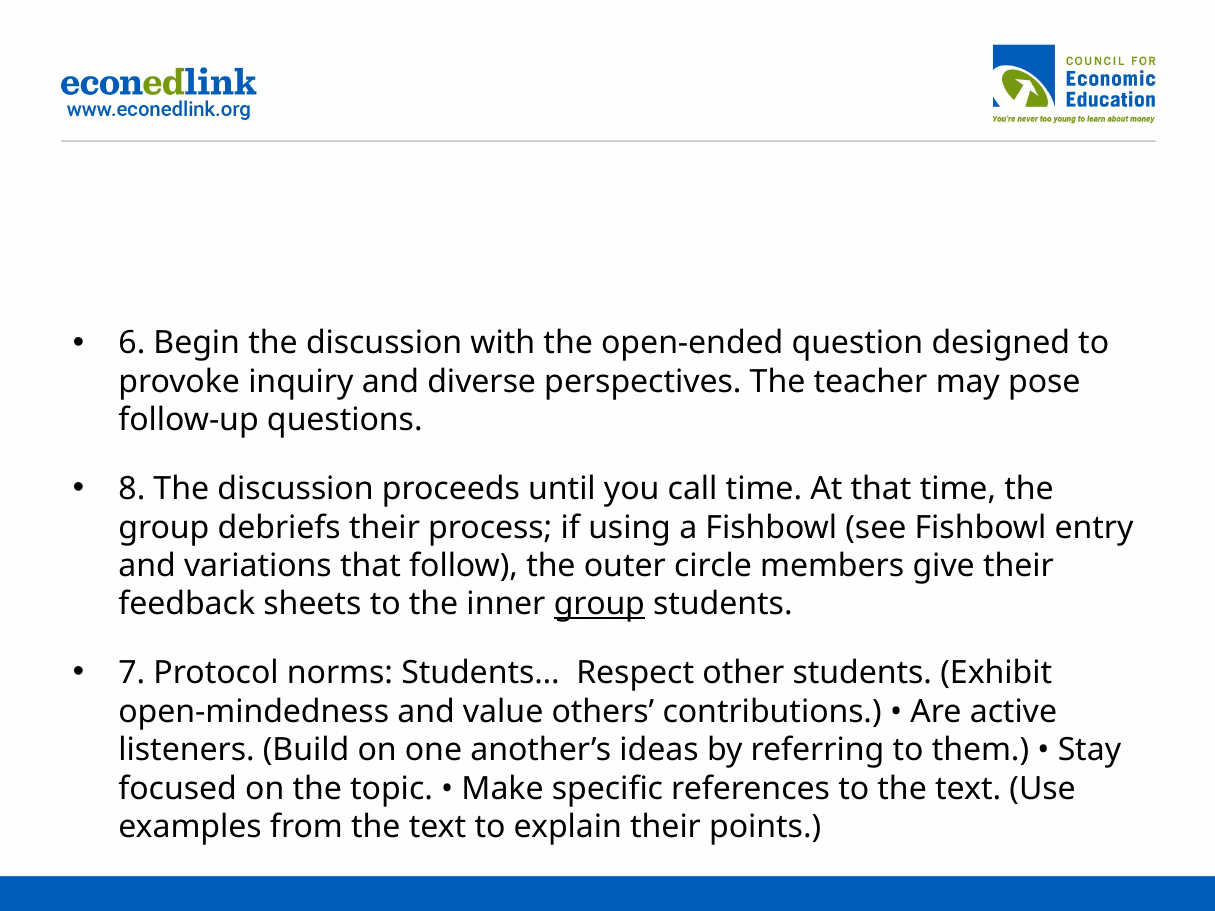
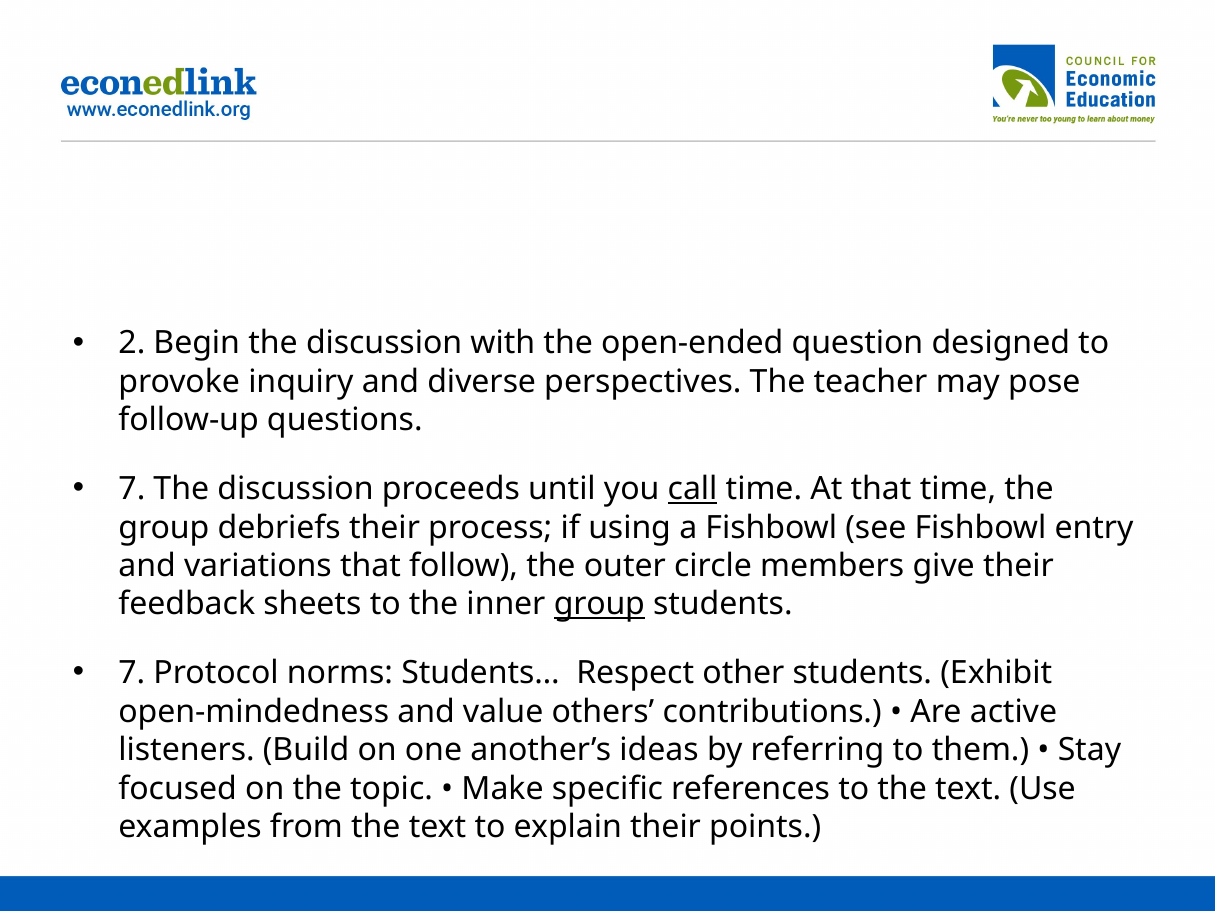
6: 6 -> 2 (132, 343)
8: 8 -> 7 (132, 489)
call underline: none -> present (693, 489)
